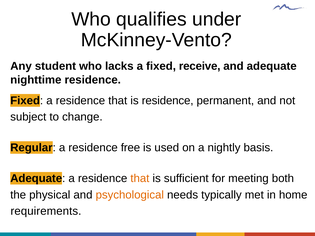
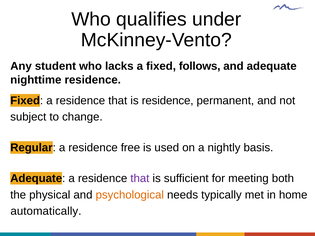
receive: receive -> follows (200, 66)
that colour: orange -> purple (140, 179)
requirements: requirements -> automatically (46, 211)
